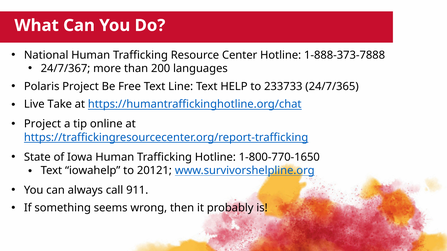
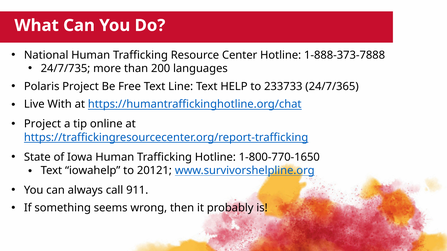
24/7/367: 24/7/367 -> 24/7/735 (66, 69)
Take: Take -> With (60, 104)
